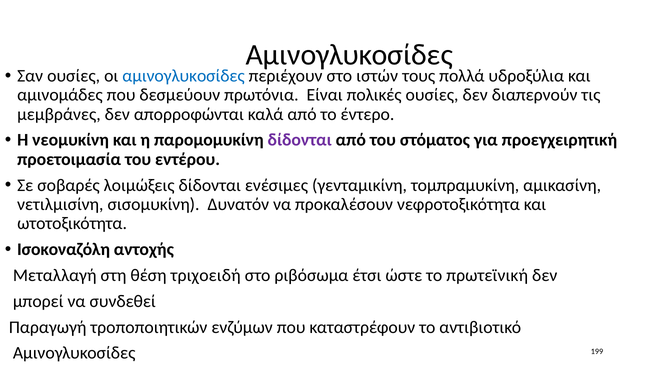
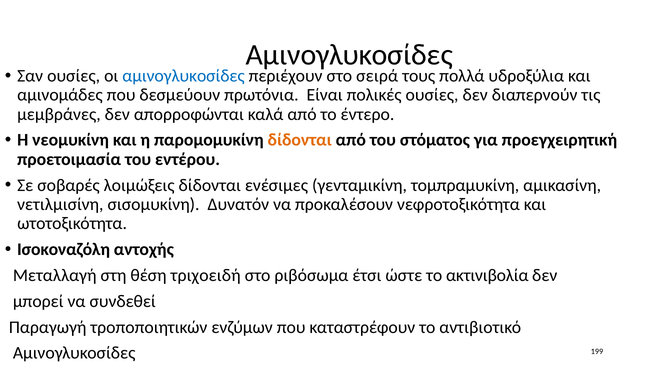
ιστών: ιστών -> σειρά (377, 76)
δίδονται colour: purple -> orange (300, 140)
πρωτεϊνική: πρωτεϊνική -> ακτινιβολία (487, 275)
